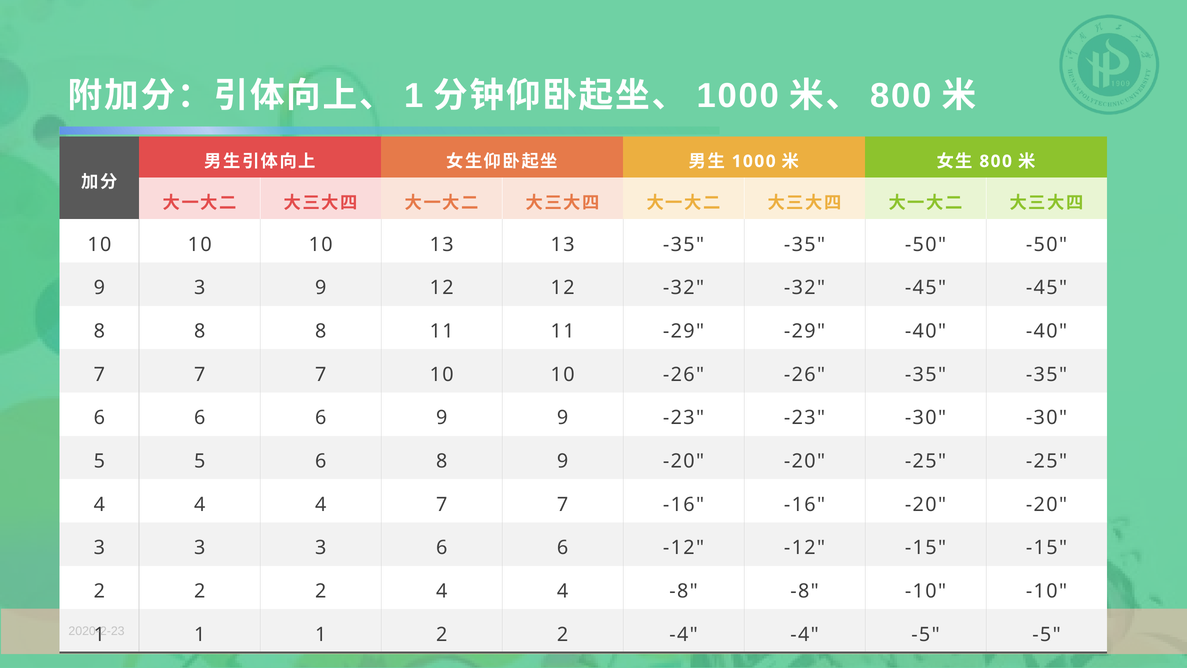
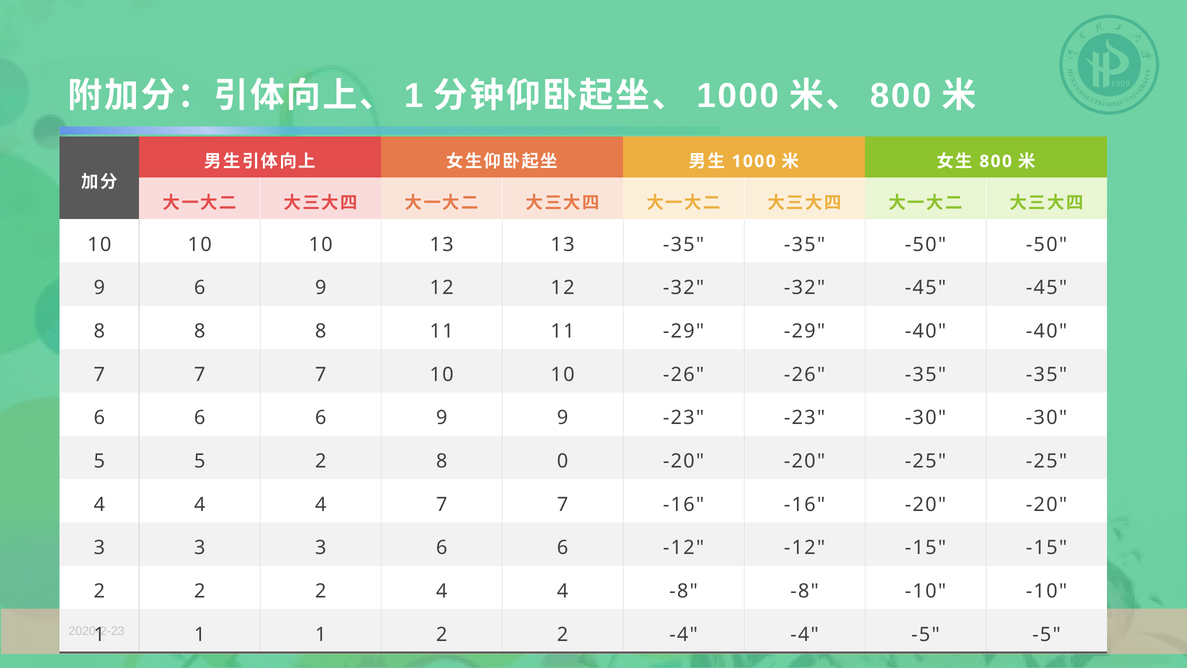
9 3: 3 -> 6 (200, 288)
5 6: 6 -> 2 (321, 461)
8 9: 9 -> 0 (563, 461)
